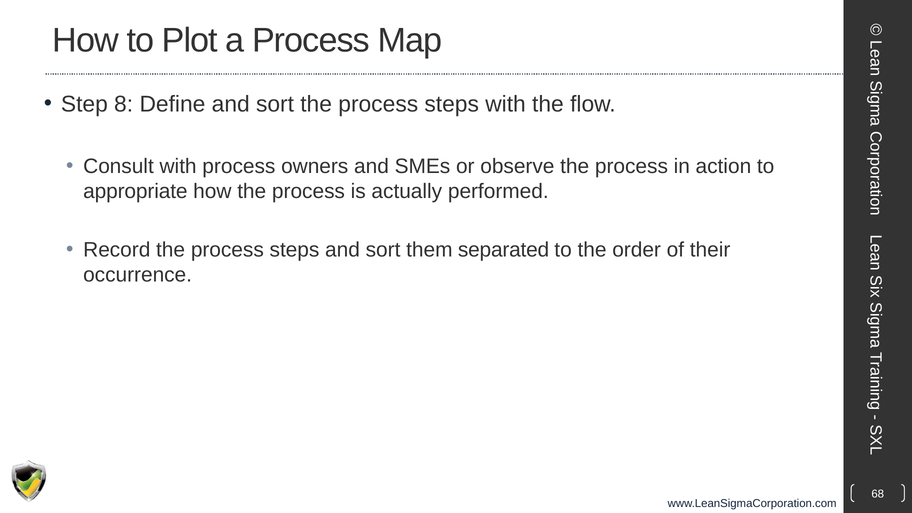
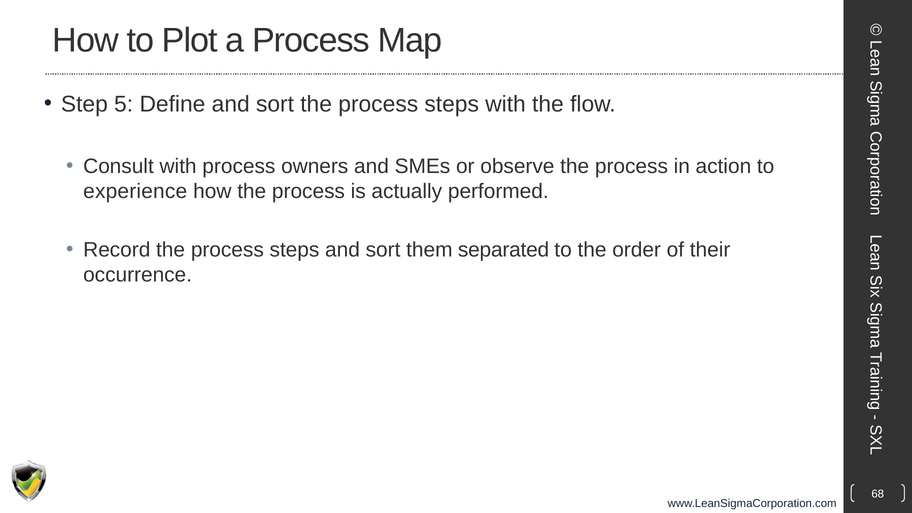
8: 8 -> 5 (124, 104)
appropriate: appropriate -> experience (135, 191)
